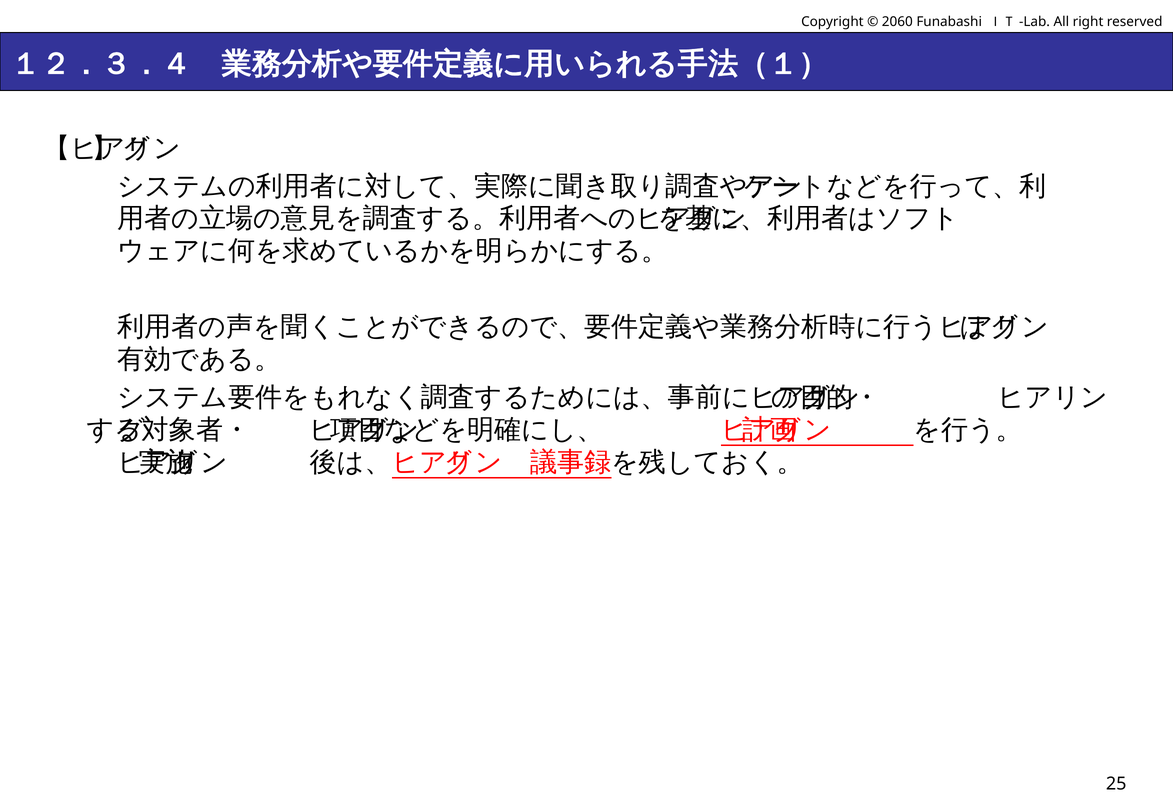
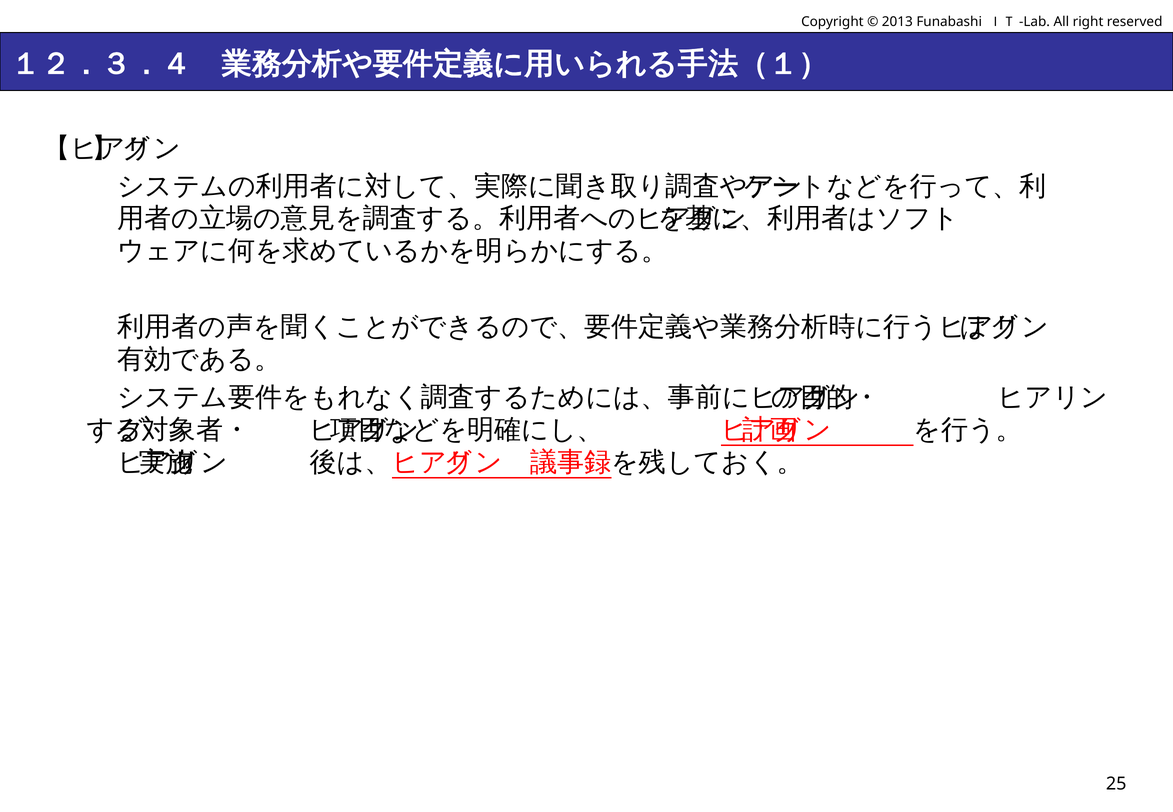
2060: 2060 -> 2013 (897, 22)
